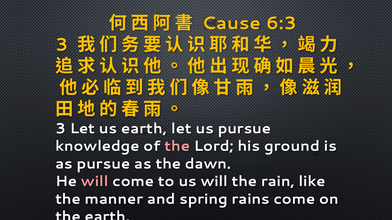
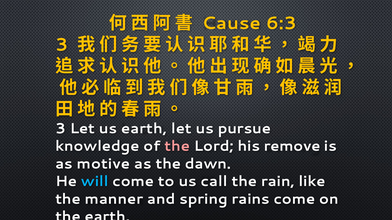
ground: ground -> remove (292, 146)
as pursue: pursue -> motive (103, 164)
will colour: pink -> light blue (95, 182)
us will: will -> call (214, 182)
